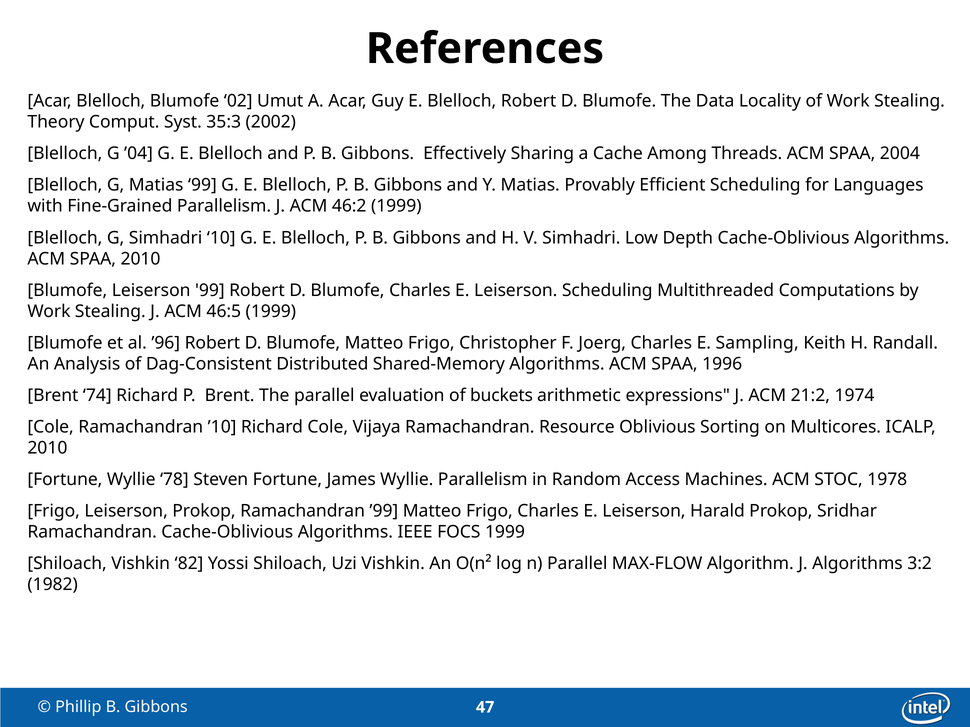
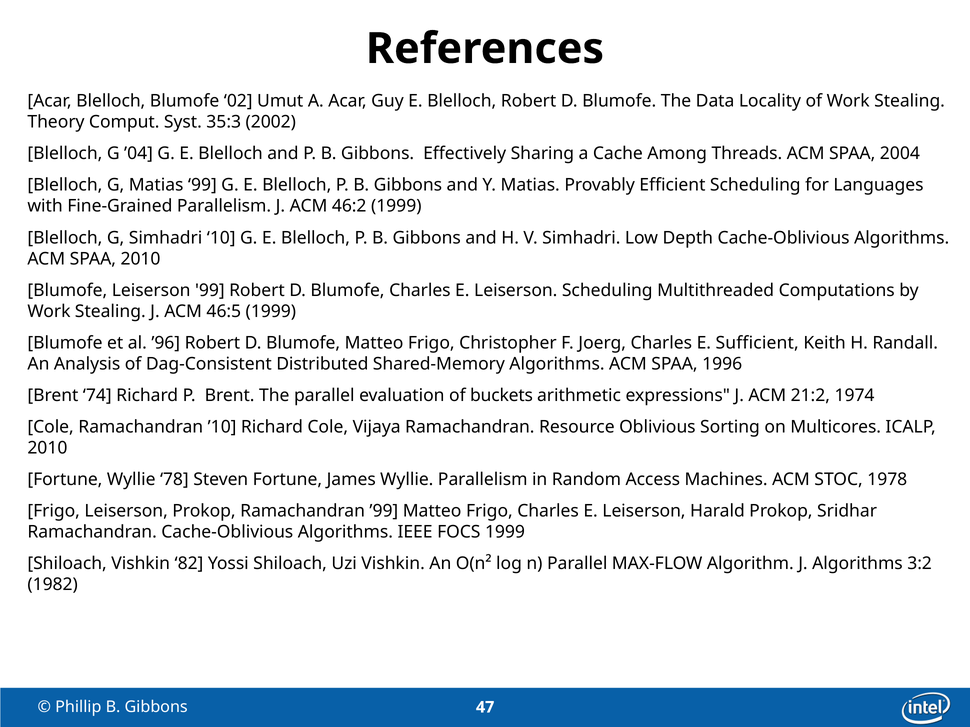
Sampling: Sampling -> Sufficient (757, 343)
